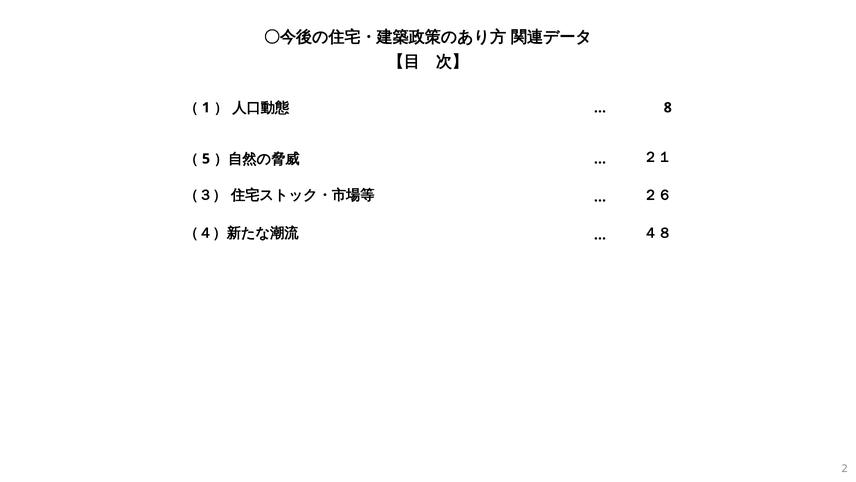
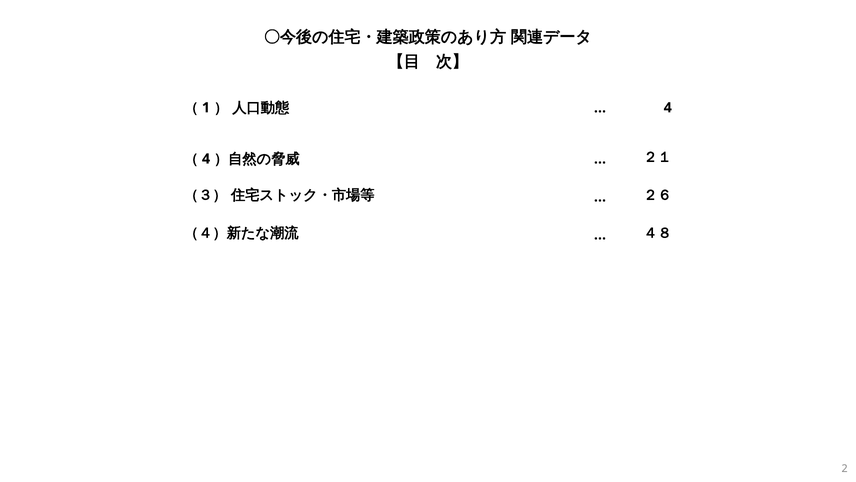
8: 8 -> 4 (668, 108)
5: 5 -> 4 (206, 159)
